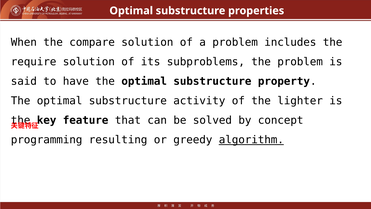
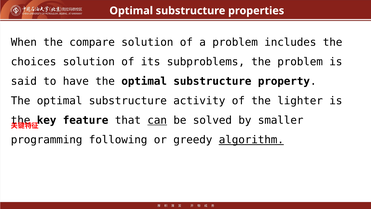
require: require -> choices (34, 62)
can underline: none -> present (157, 120)
concept: concept -> smaller (281, 120)
resulting: resulting -> following (118, 140)
